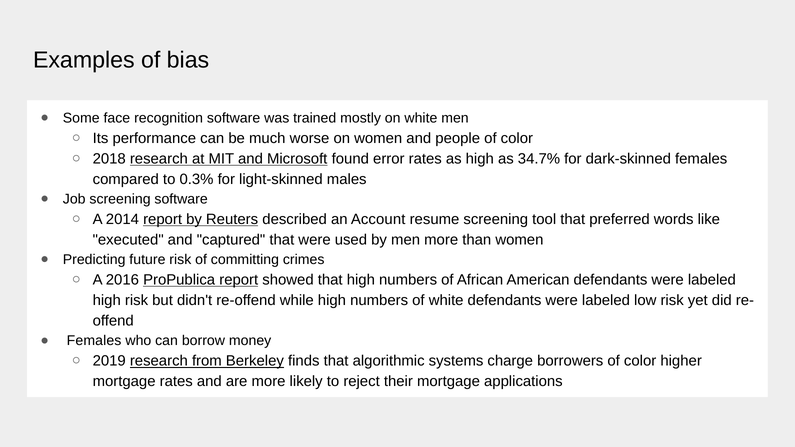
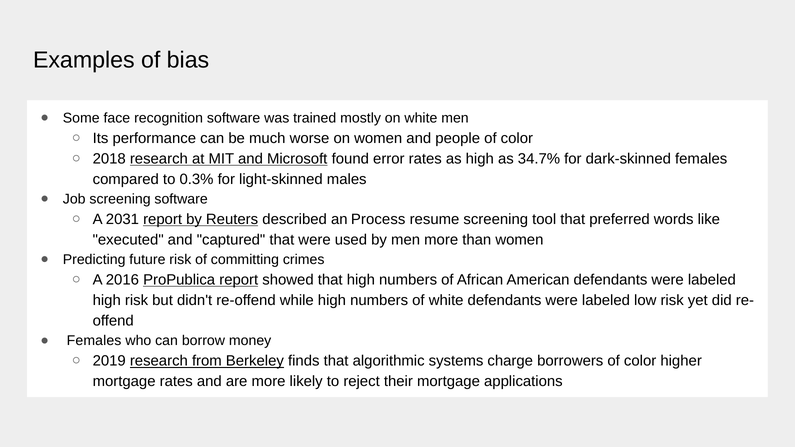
2014: 2014 -> 2031 (122, 219)
Account: Account -> Process (378, 219)
